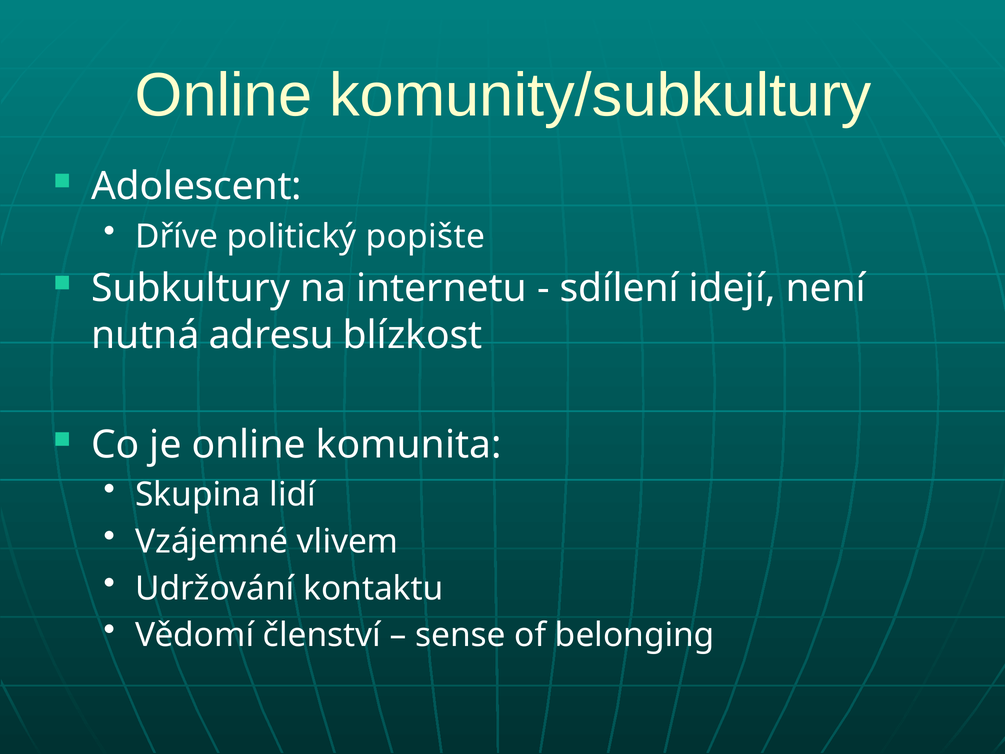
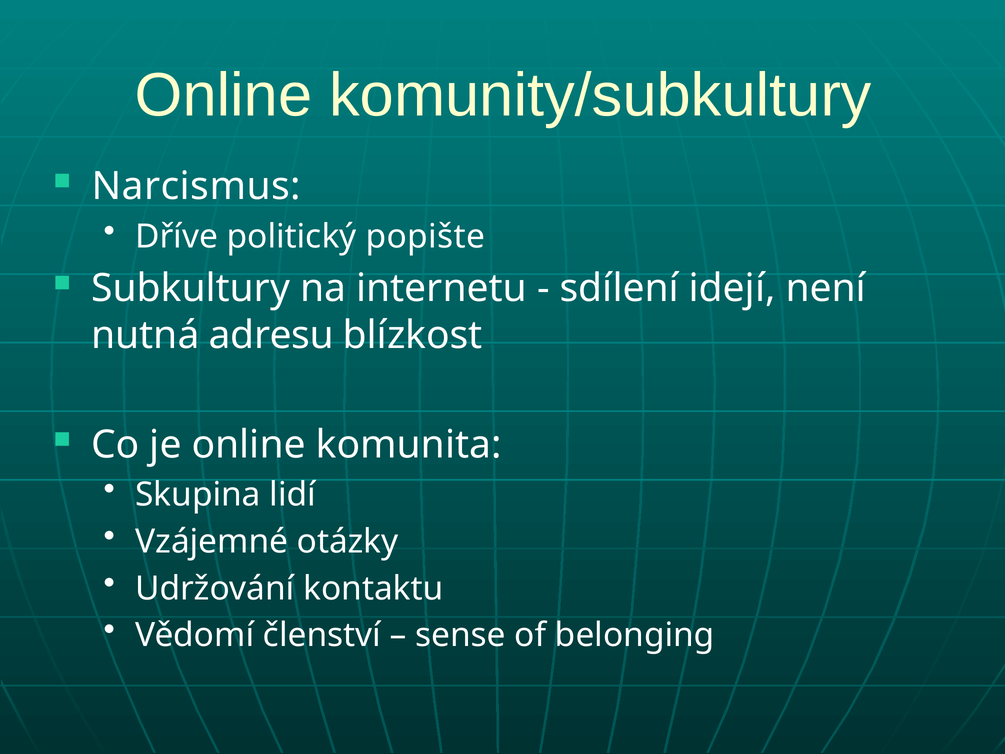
Adolescent: Adolescent -> Narcismus (196, 187)
vlivem: vlivem -> otázky (348, 541)
